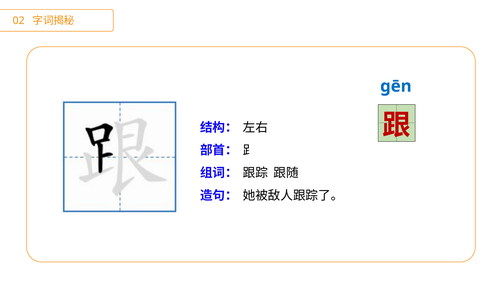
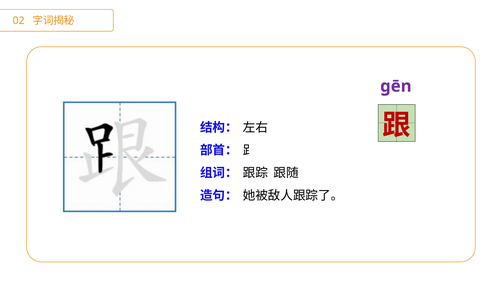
ɡēn colour: blue -> purple (396, 86)
